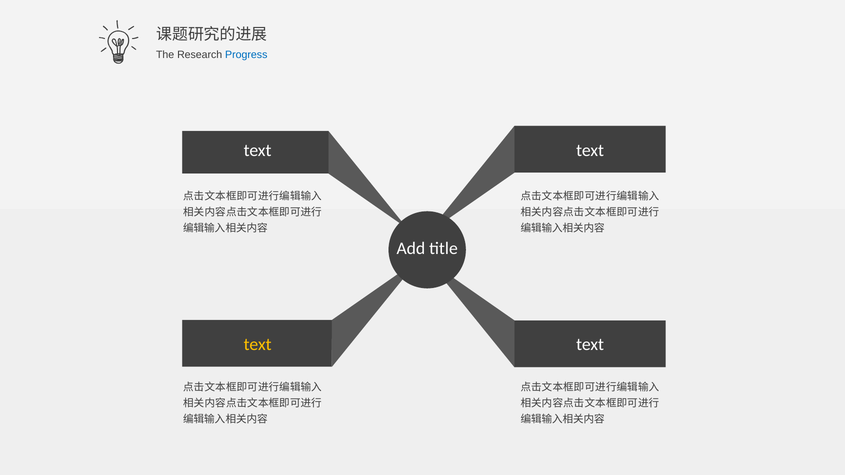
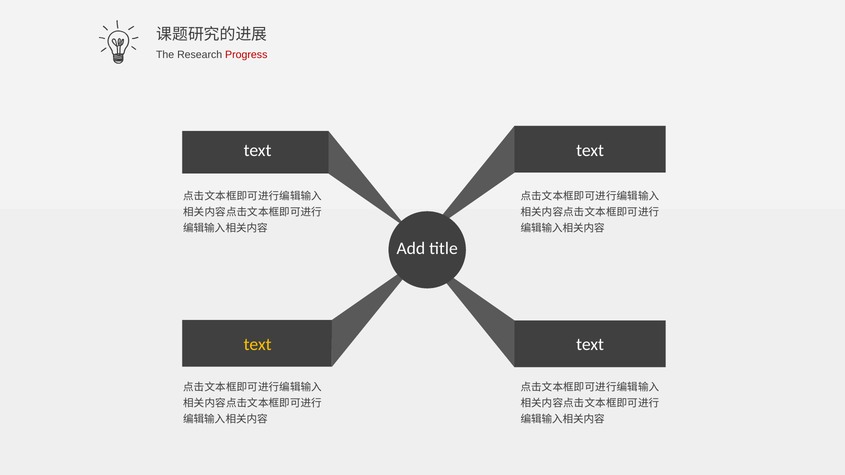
Progress colour: blue -> red (246, 55)
